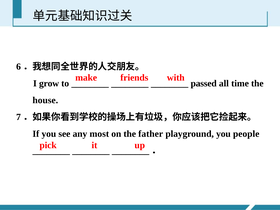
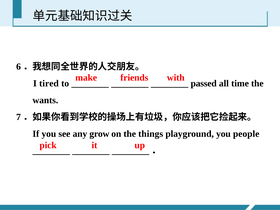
grow: grow -> tired (49, 83)
house: house -> wants (45, 100)
most: most -> grow (99, 134)
father: father -> things (151, 134)
